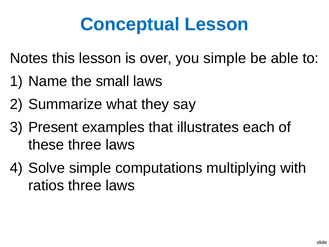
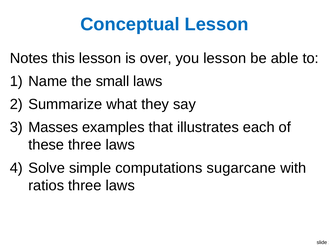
you simple: simple -> lesson (225, 58)
Present: Present -> Masses (53, 127)
multiplying: multiplying -> sugarcane (241, 168)
